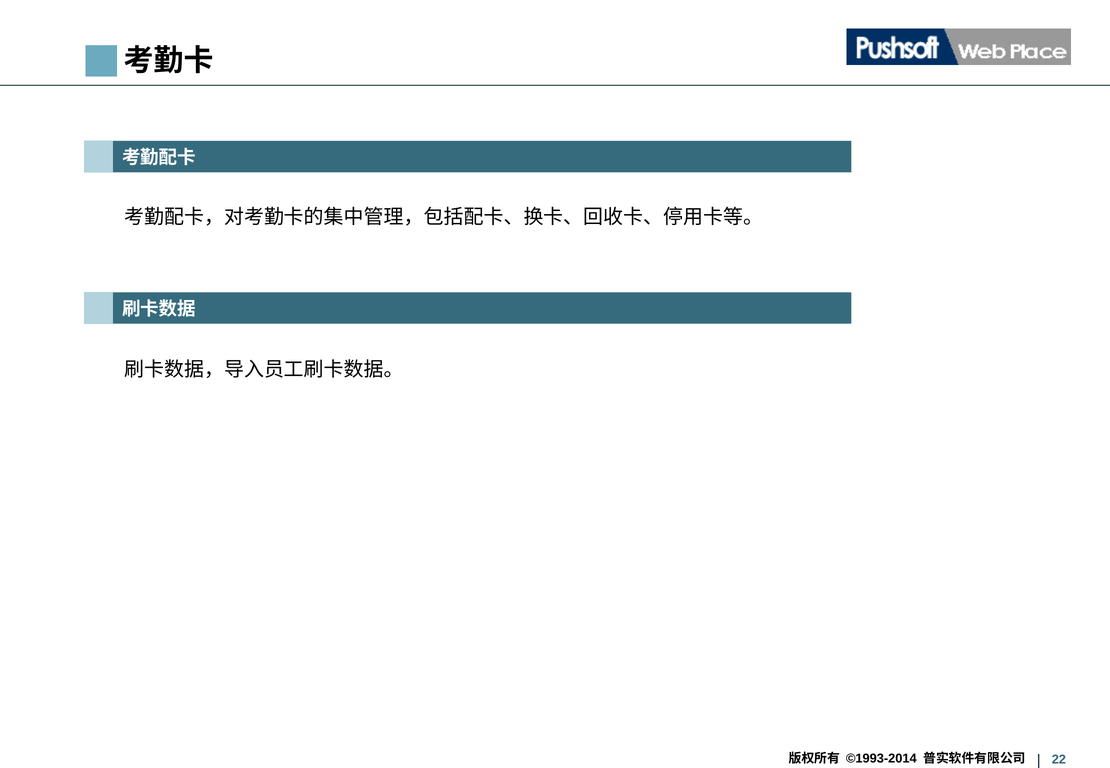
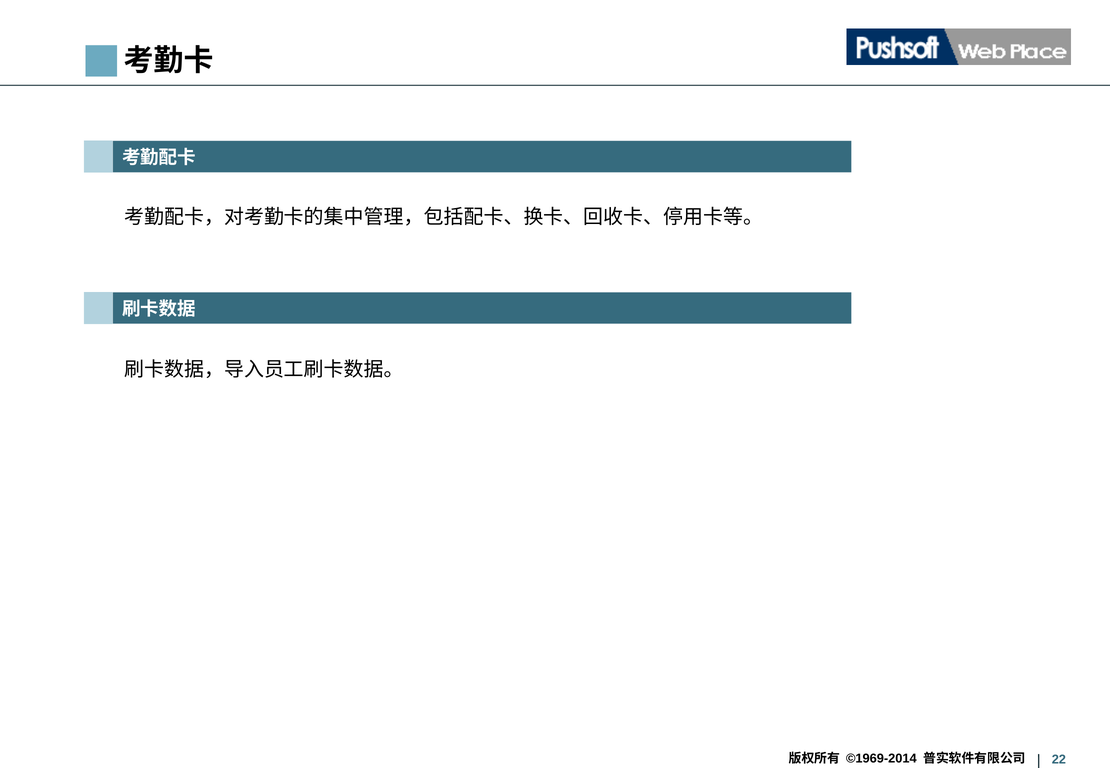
©1993-2014: ©1993-2014 -> ©1969-2014 (881, 759)
